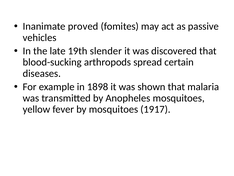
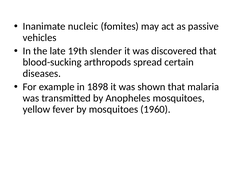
proved: proved -> nucleic (83, 26)
1917: 1917 -> 1960 (155, 109)
